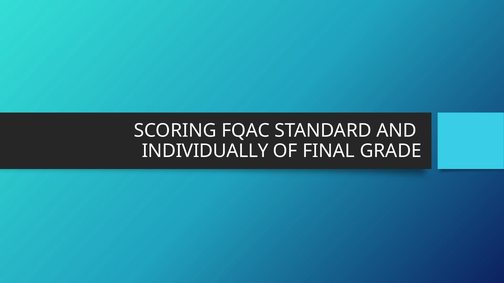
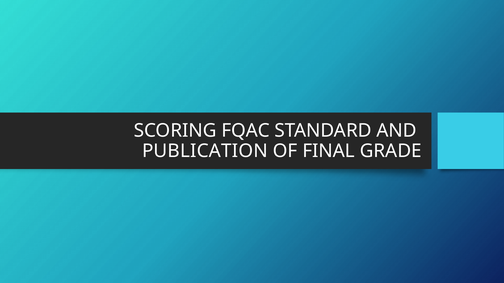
INDIVIDUALLY: INDIVIDUALLY -> PUBLICATION (205, 151)
